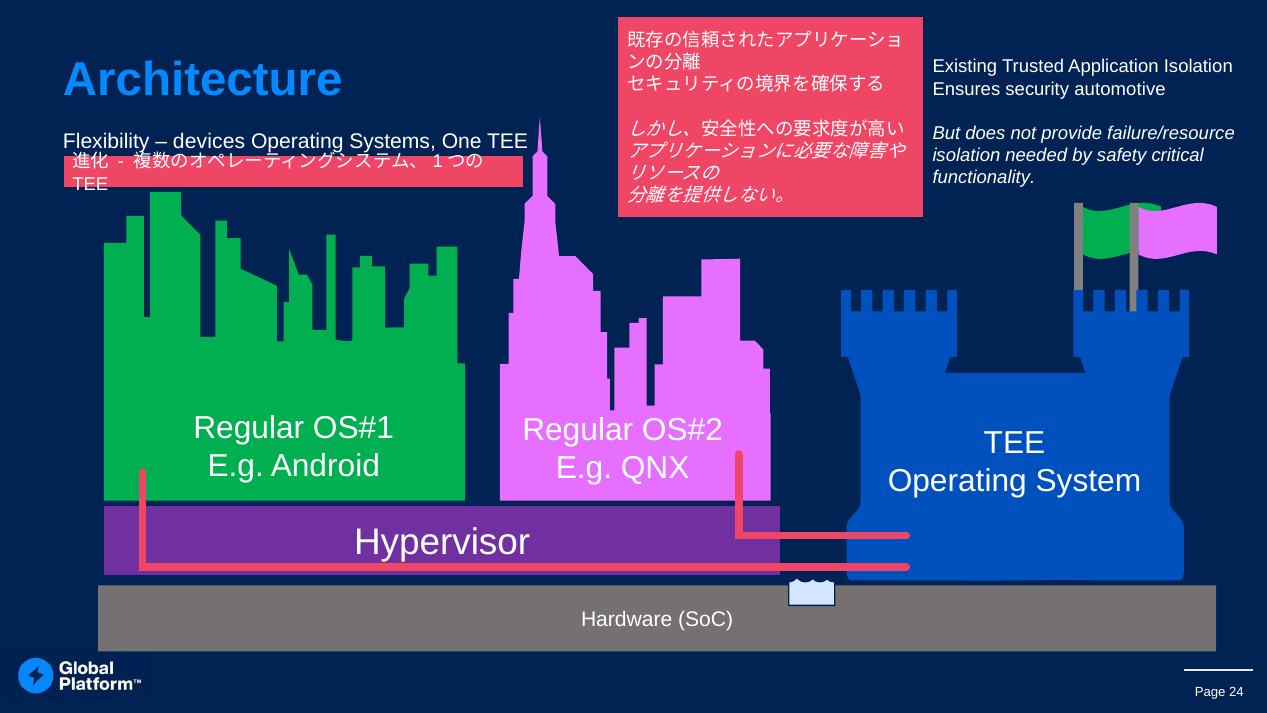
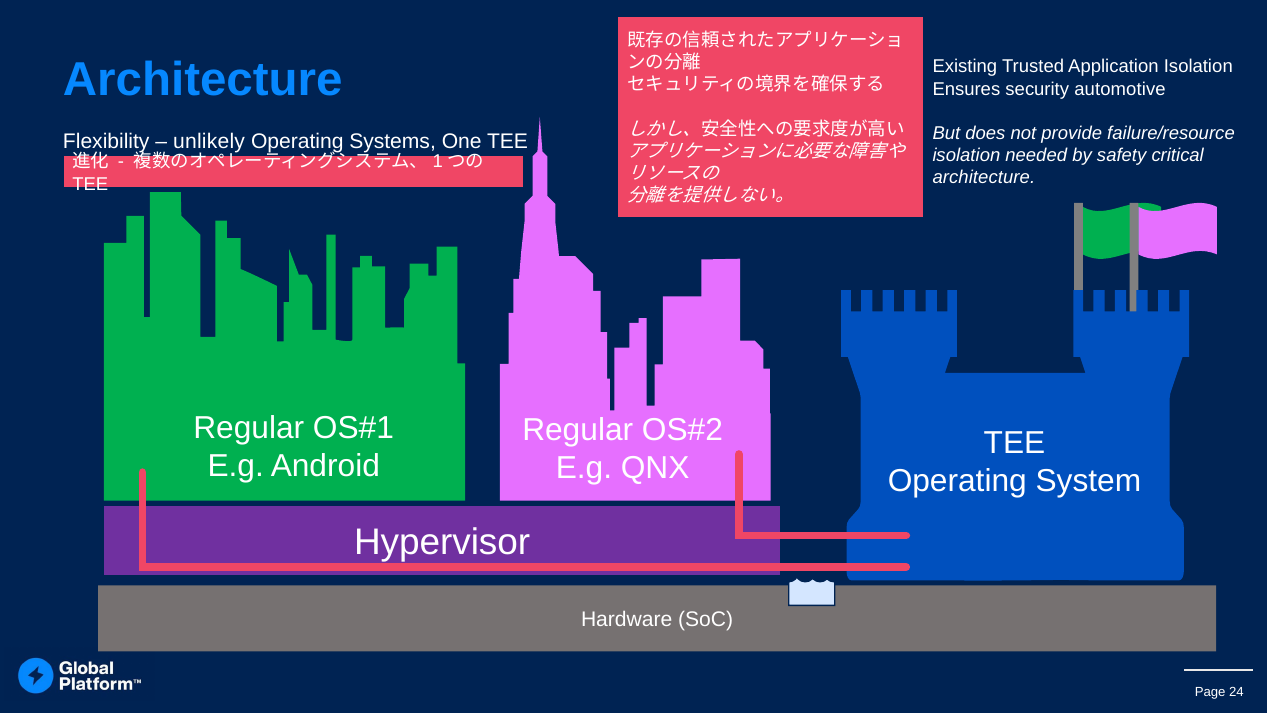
devices: devices -> unlikely (209, 141)
functionality: functionality -> architecture (984, 178)
